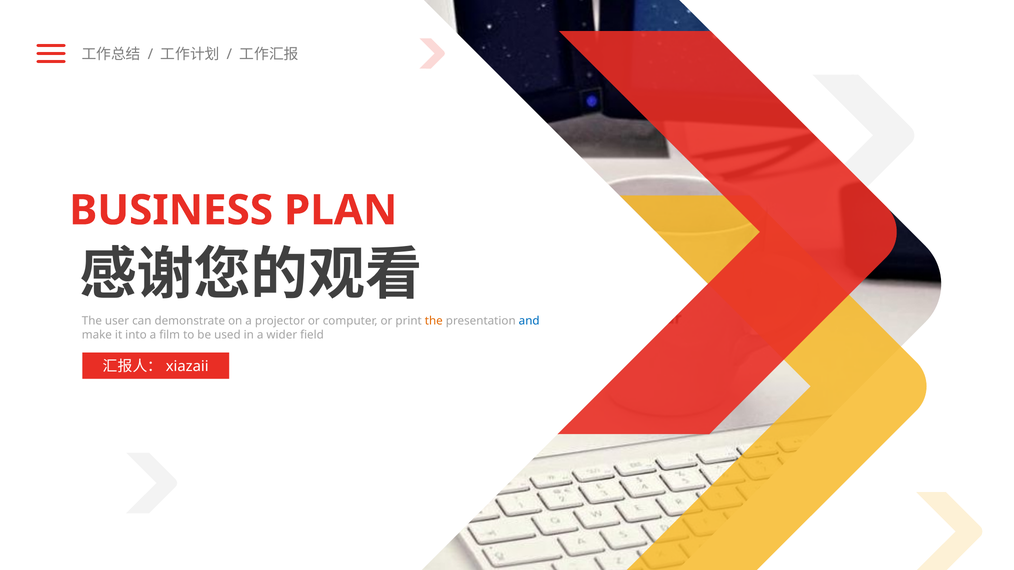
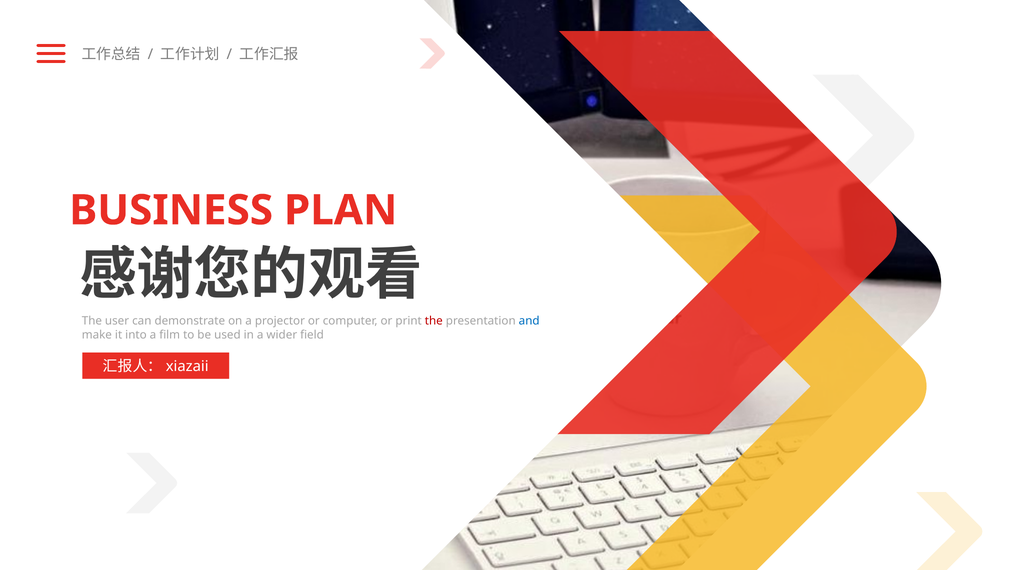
the colour: orange -> red (434, 321)
